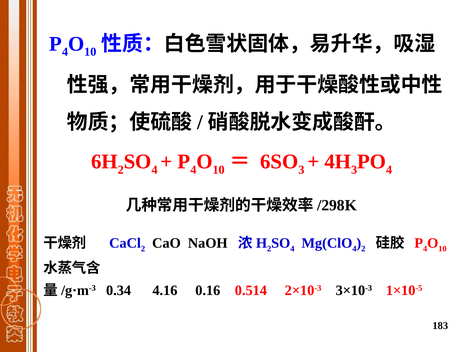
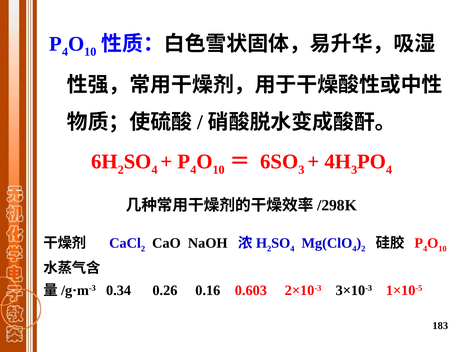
4.16: 4.16 -> 0.26 (165, 290)
0.514: 0.514 -> 0.603 (251, 290)
